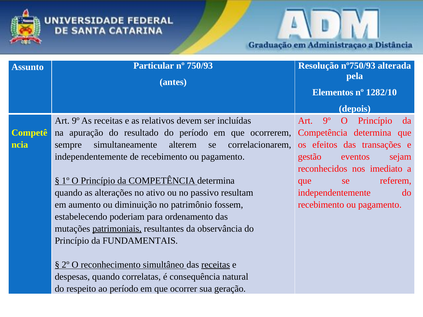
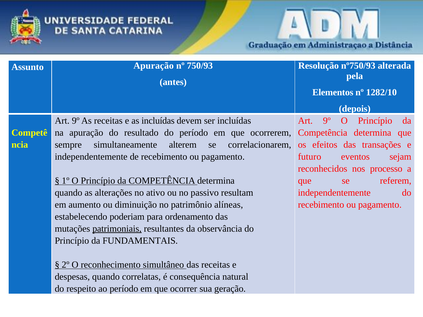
Assunto Particular: Particular -> Apuração (154, 66)
as relativos: relativos -> incluídas (158, 121)
gestão: gestão -> futuro (310, 157)
imediato: imediato -> processo (386, 169)
fossem: fossem -> alíneas (229, 205)
receitas underline: present -> none (216, 265)
